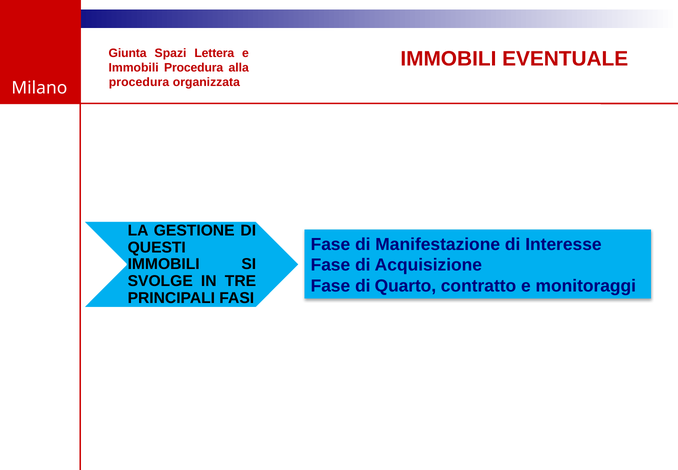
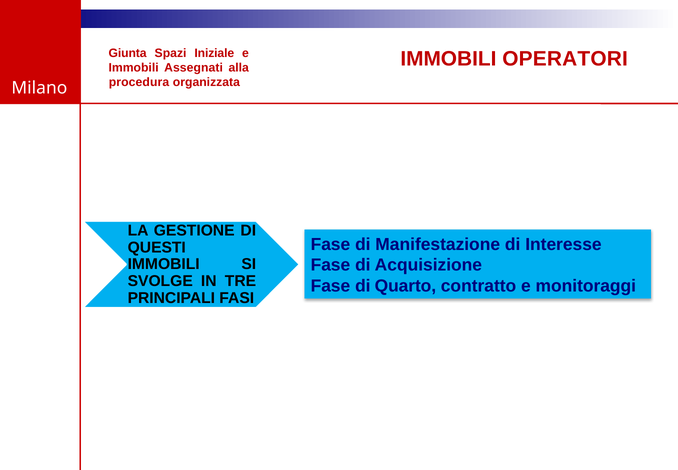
Lettera: Lettera -> Iniziale (214, 53)
EVENTUALE: EVENTUALE -> OPERATORI (565, 59)
Immobili Procedura: Procedura -> Assegnati (194, 68)
